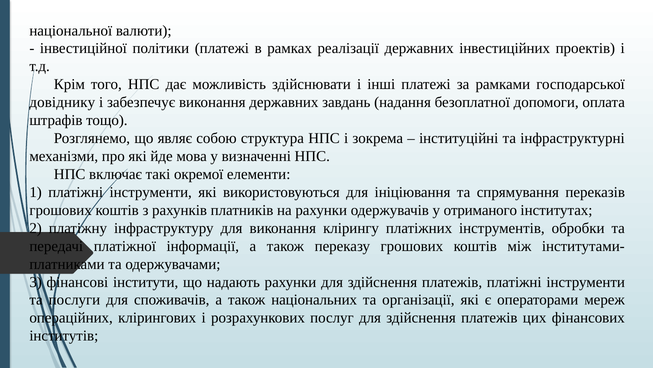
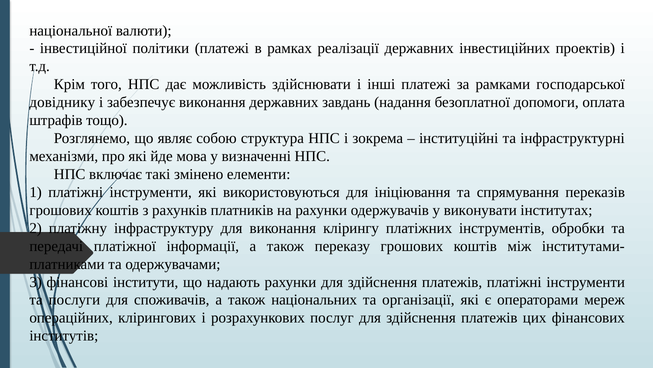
окремої: окремої -> змінено (199, 174)
отриманого: отриманого -> виконувати (480, 210)
